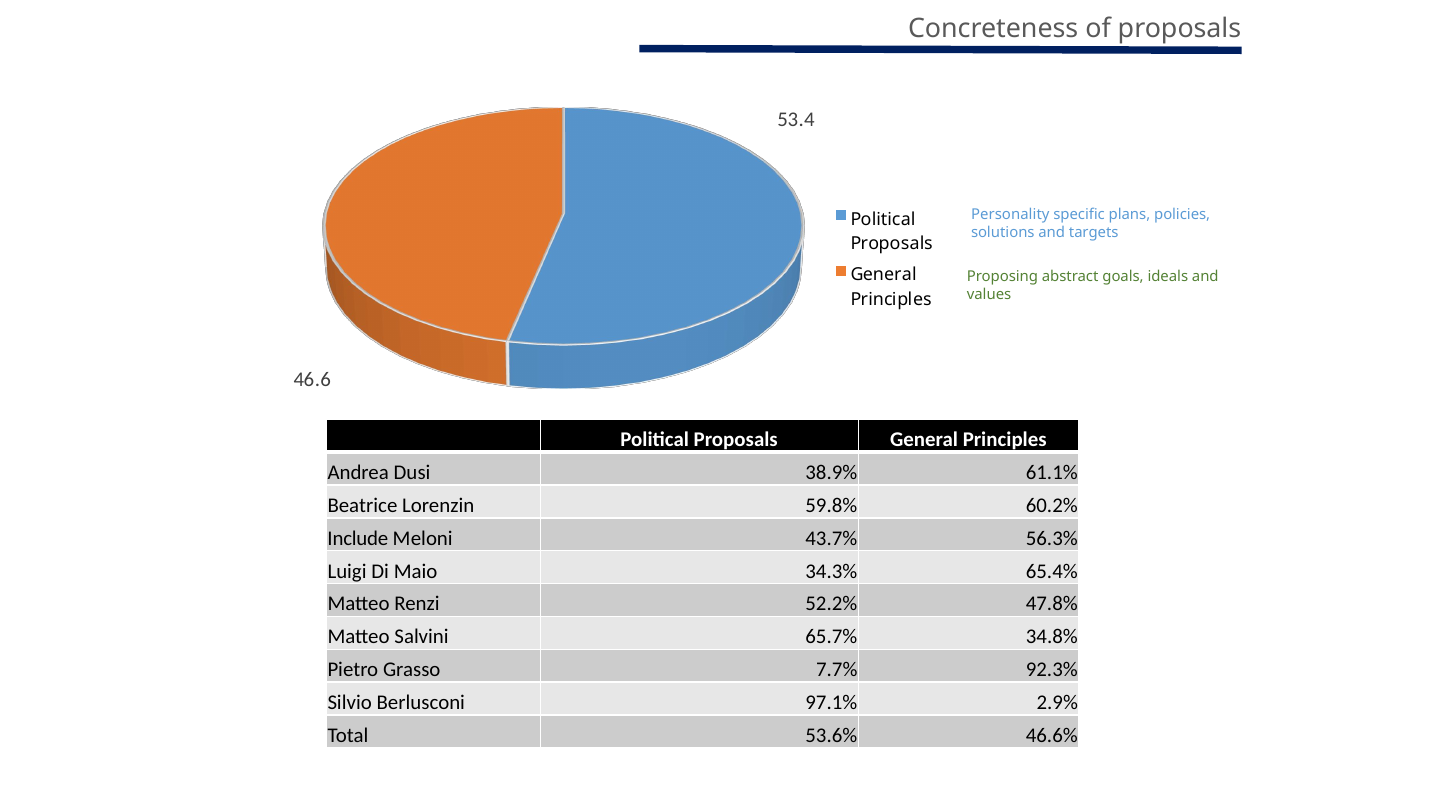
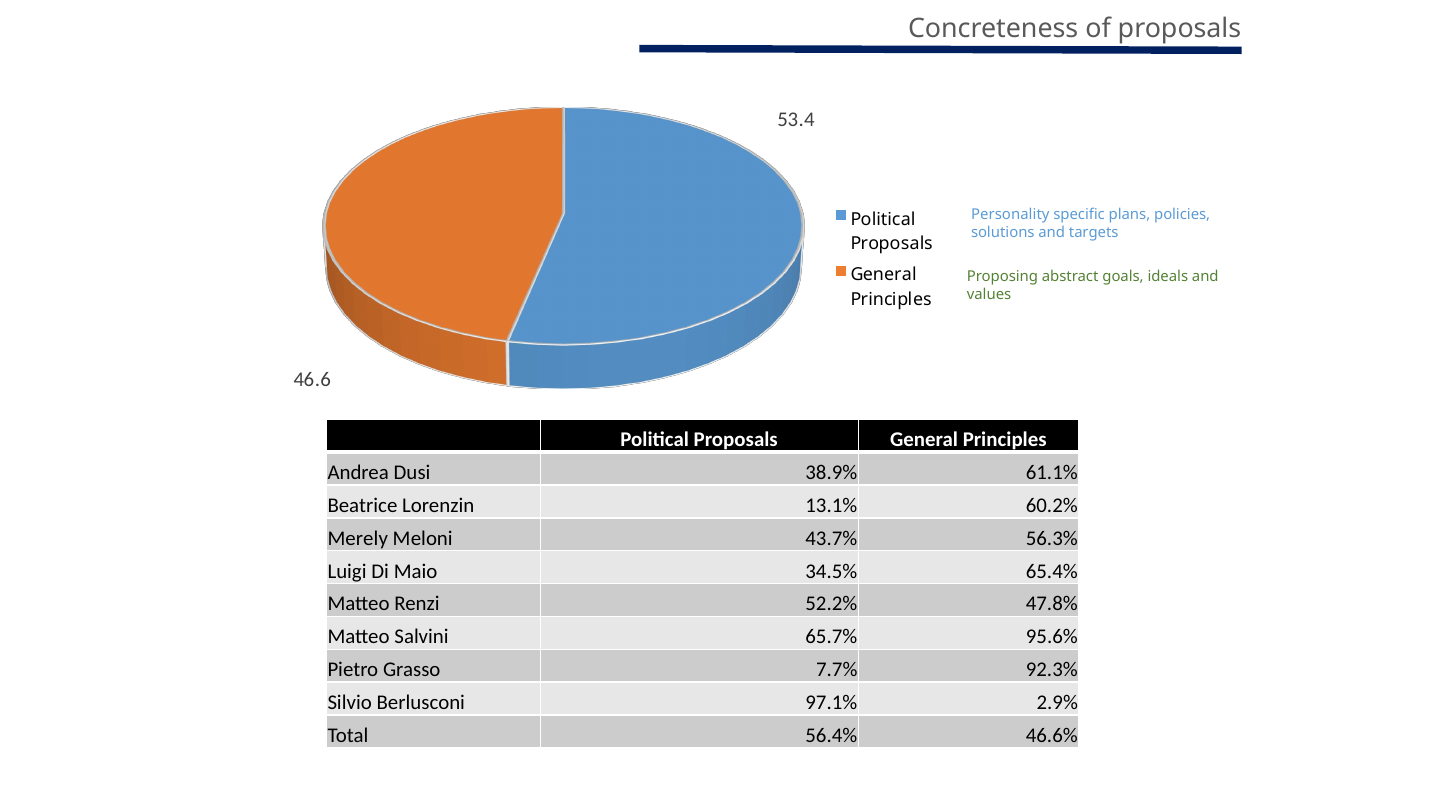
59.8%: 59.8% -> 13.1% (831, 505)
Include: Include -> Merely (358, 538)
34.3%: 34.3% -> 34.5% (831, 571)
34.8%: 34.8% -> 95.6% (1052, 637)
53.6%: 53.6% -> 56.4% (831, 735)
